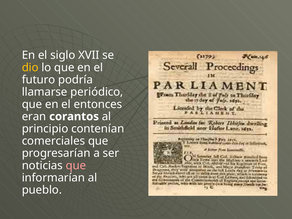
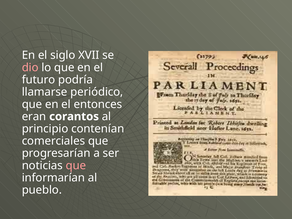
dio colour: yellow -> pink (30, 68)
